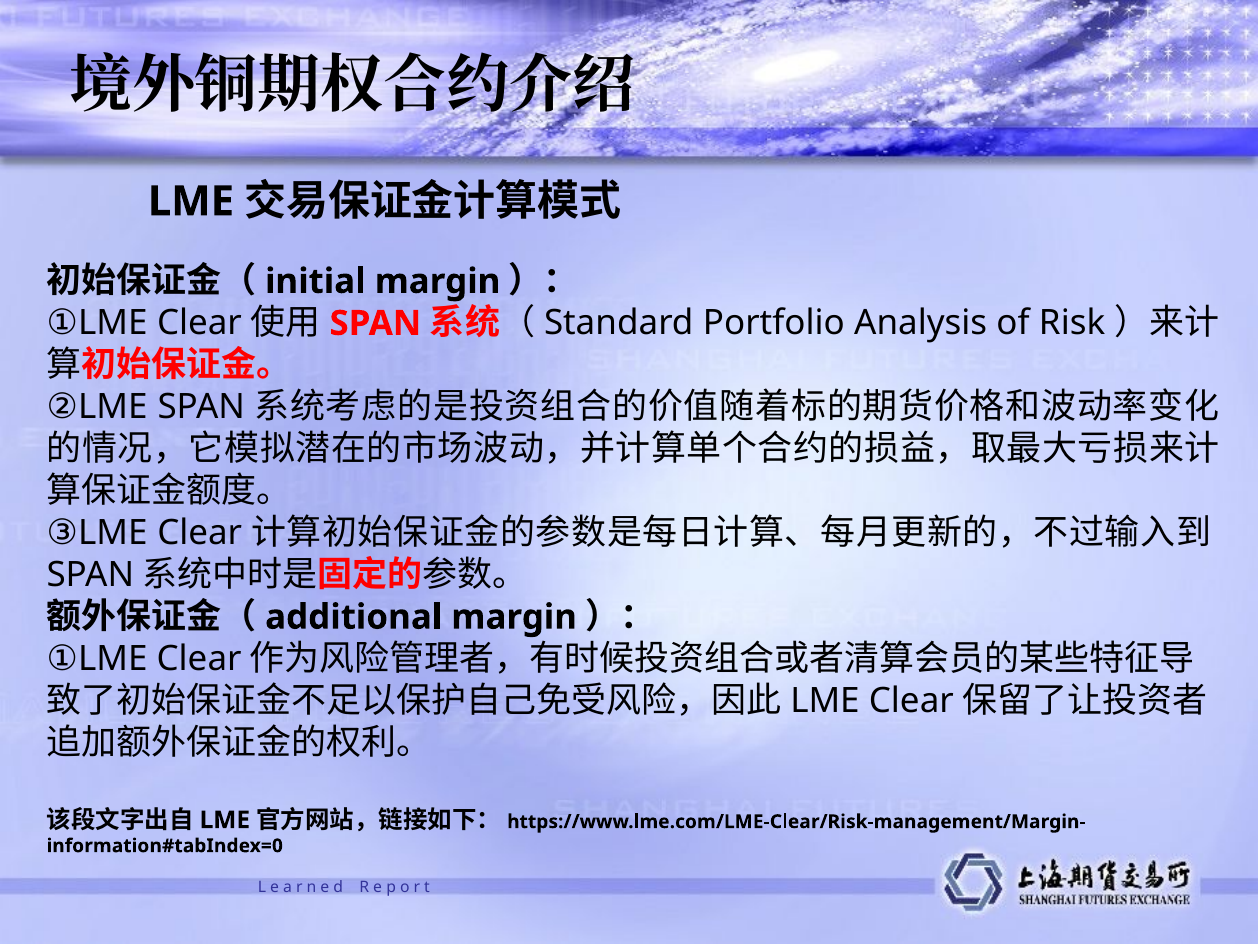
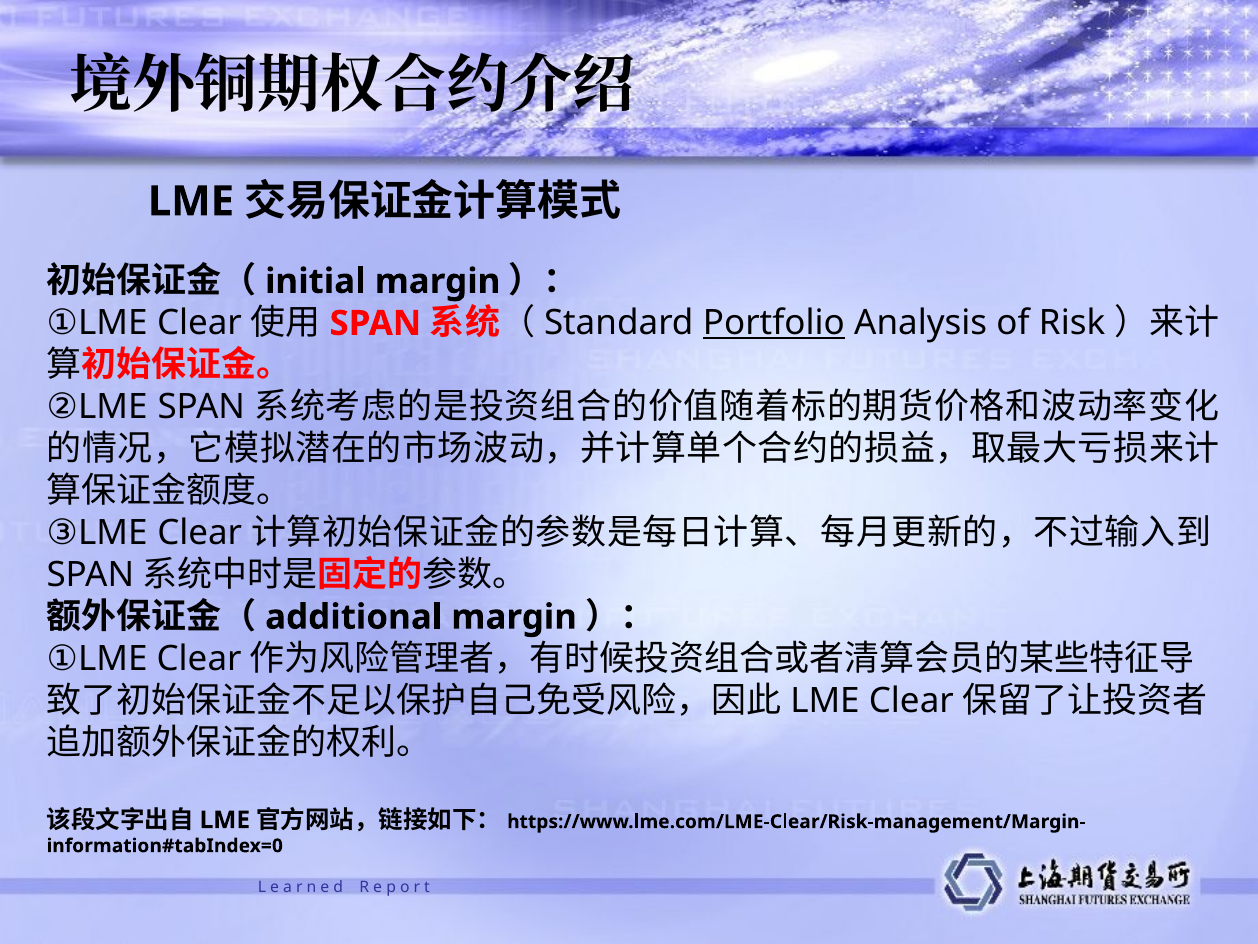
Portfolio underline: none -> present (774, 323)
